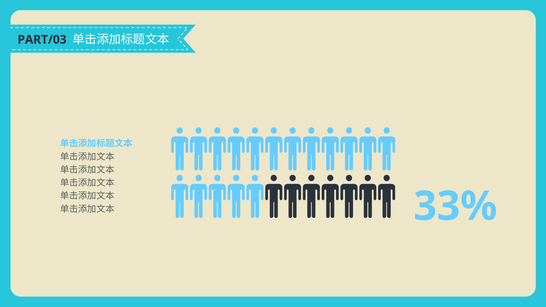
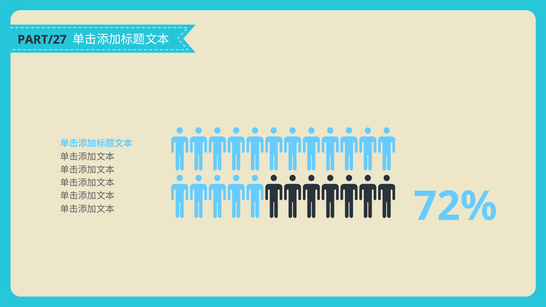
PART/03: PART/03 -> PART/27 (42, 40)
33%: 33% -> 72% (455, 206)
